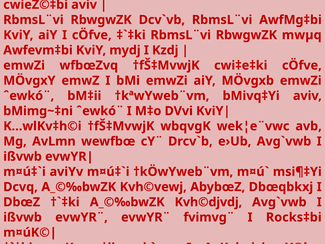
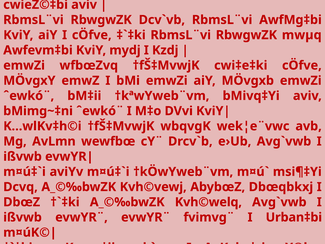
Kvh©djvdj: Kvh©djvdj -> Kvh©welq (208, 202)
Rocks‡bi: Rocks‡bi -> Urban‡bi (294, 217)
